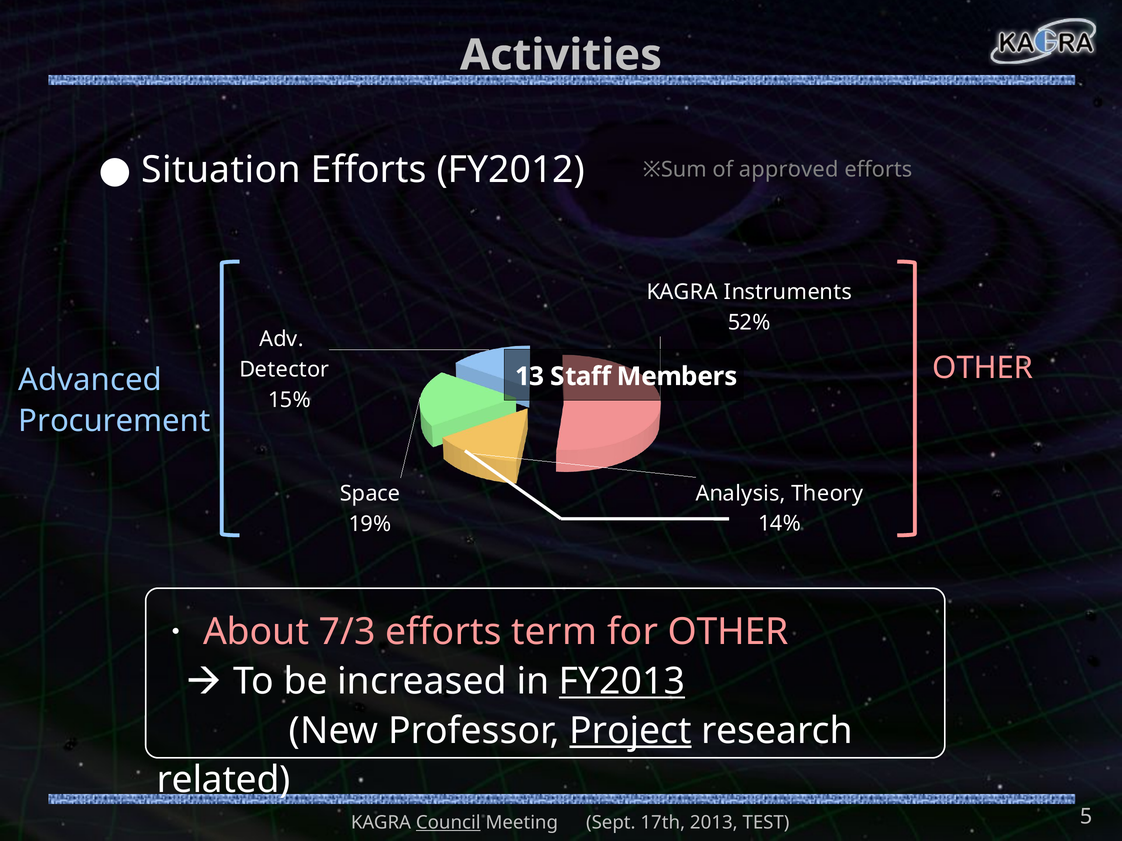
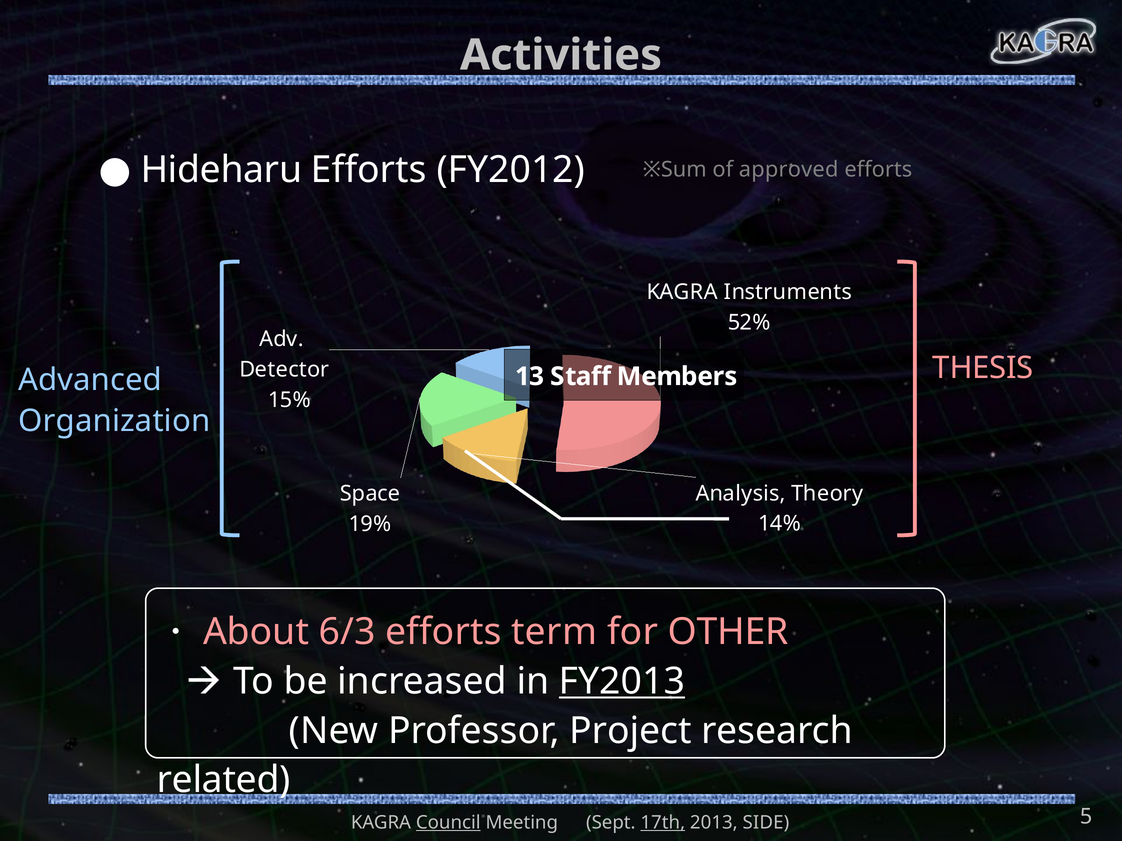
Situation: Situation -> Hideharu (221, 170)
OTHER: OTHER -> THESIS (983, 368)
Procurement: Procurement -> Organization (114, 421)
7/3: 7/3 -> 6/3 (347, 632)
Project underline: present -> none (631, 731)
17th underline: none -> present (663, 823)
TEST: TEST -> SIDE (766, 823)
